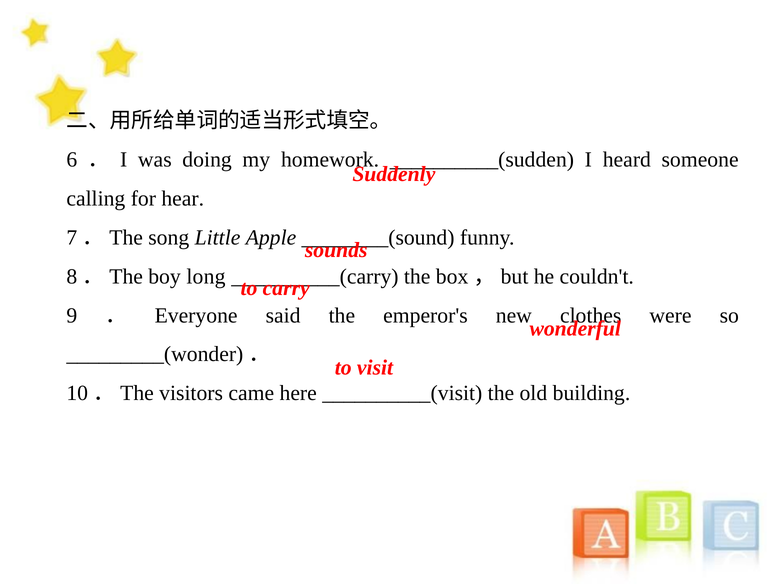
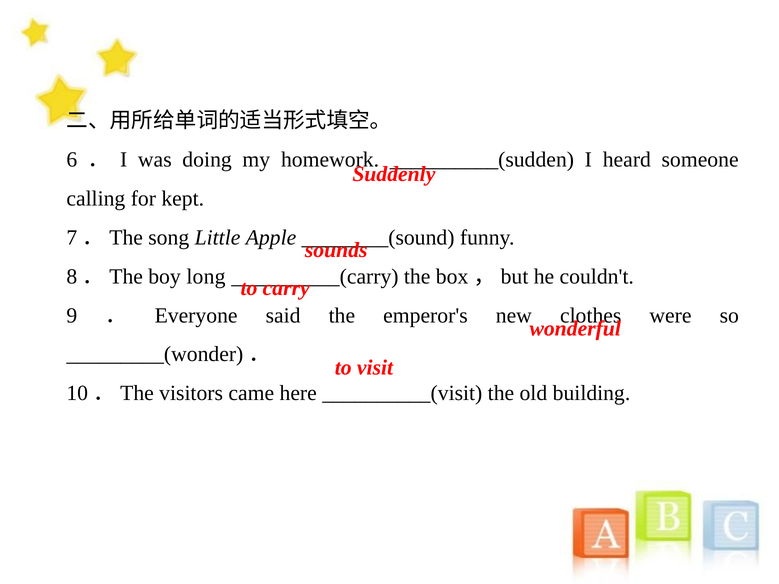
hear: hear -> kept (183, 199)
